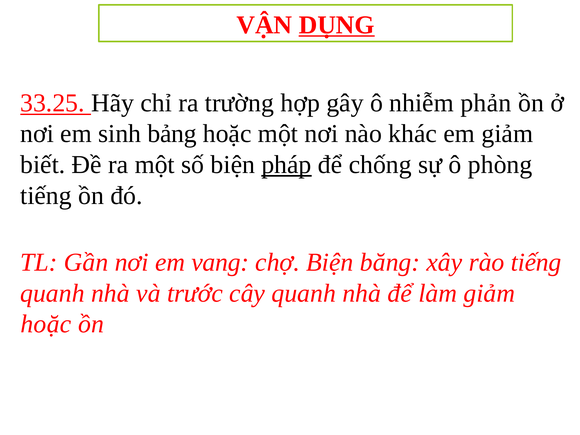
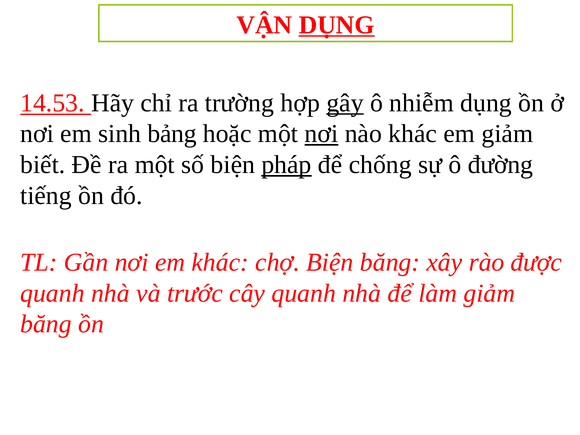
33.25: 33.25 -> 14.53 (52, 103)
gây underline: none -> present (345, 103)
nhiễm phản: phản -> dụng (486, 103)
nơi underline: none -> present (321, 134)
phòng: phòng -> đường (500, 165)
em vang: vang -> khác (220, 262)
rào tiếng: tiếng -> được (536, 262)
hoặc: hoặc -> băng (46, 324)
